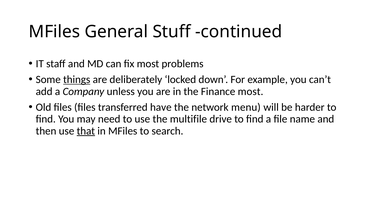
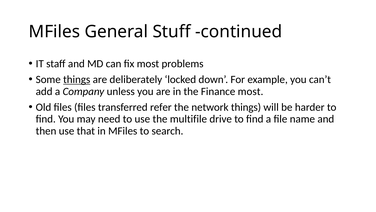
have: have -> refer (161, 107)
network menu: menu -> things (246, 107)
that underline: present -> none (86, 131)
